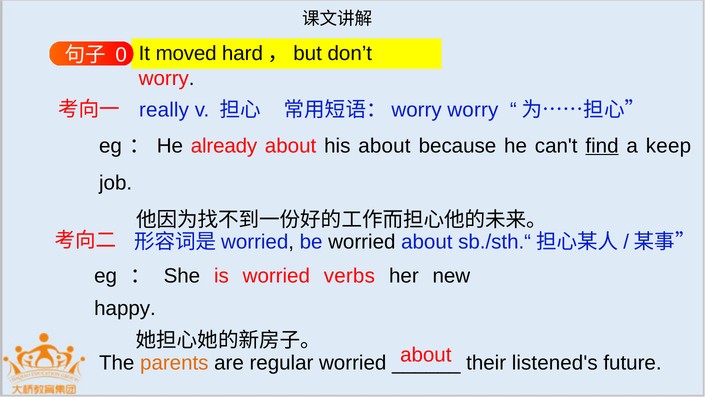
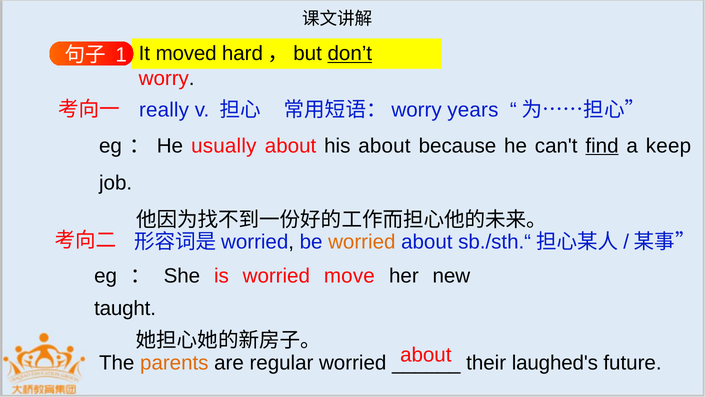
don’t underline: none -> present (350, 53)
0: 0 -> 1 (121, 55)
worry worry: worry -> years (473, 110)
already: already -> usually (224, 146)
worried colour: black -> orange (362, 242)
verbs: verbs -> move (349, 276)
happy: happy -> taught (125, 308)
listened's: listened's -> laughed's (555, 362)
